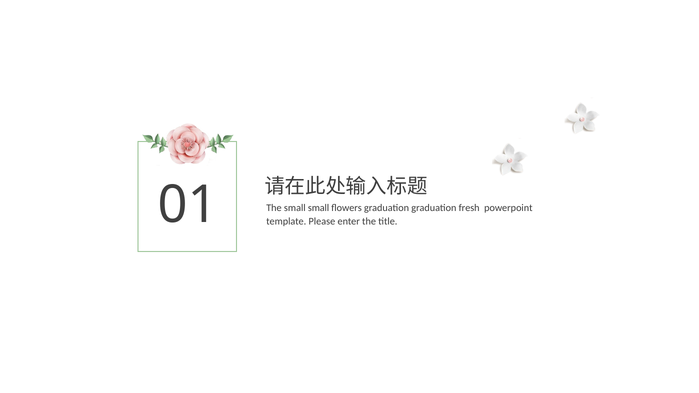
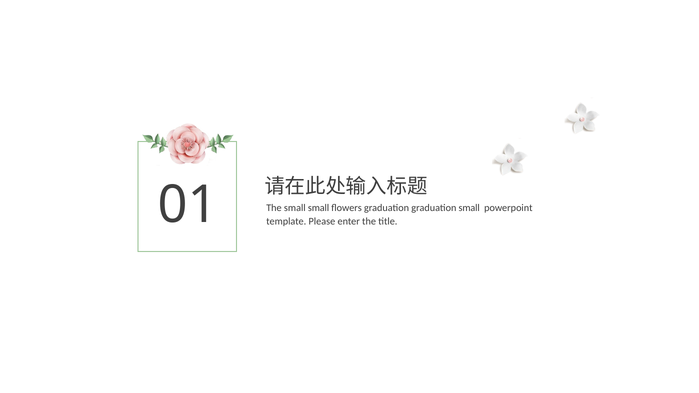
graduation fresh: fresh -> small (469, 208)
